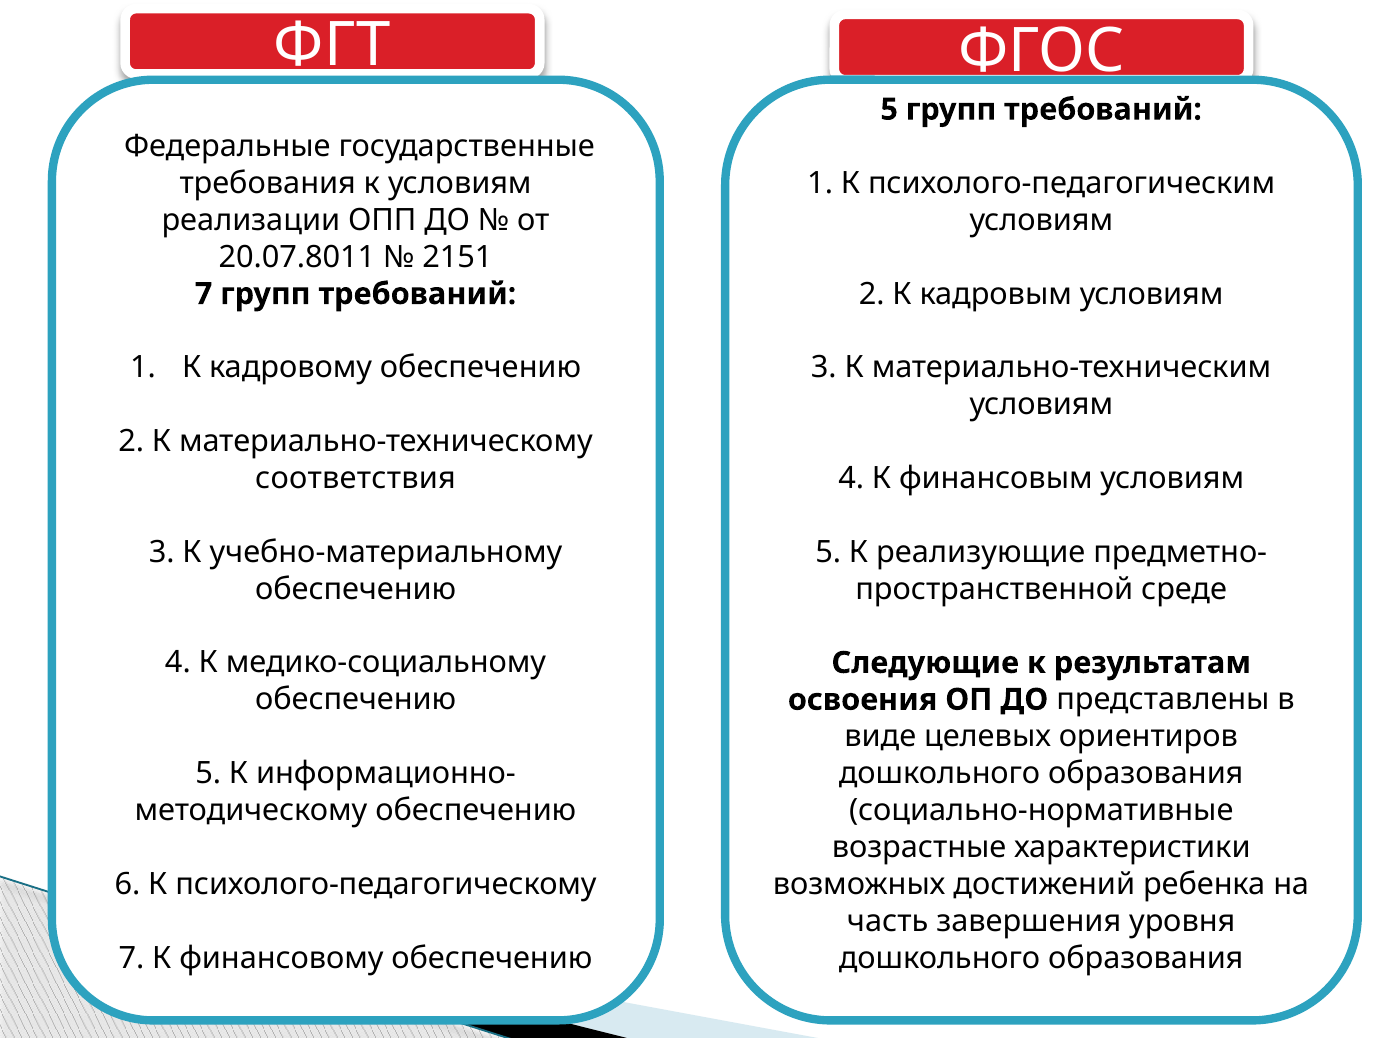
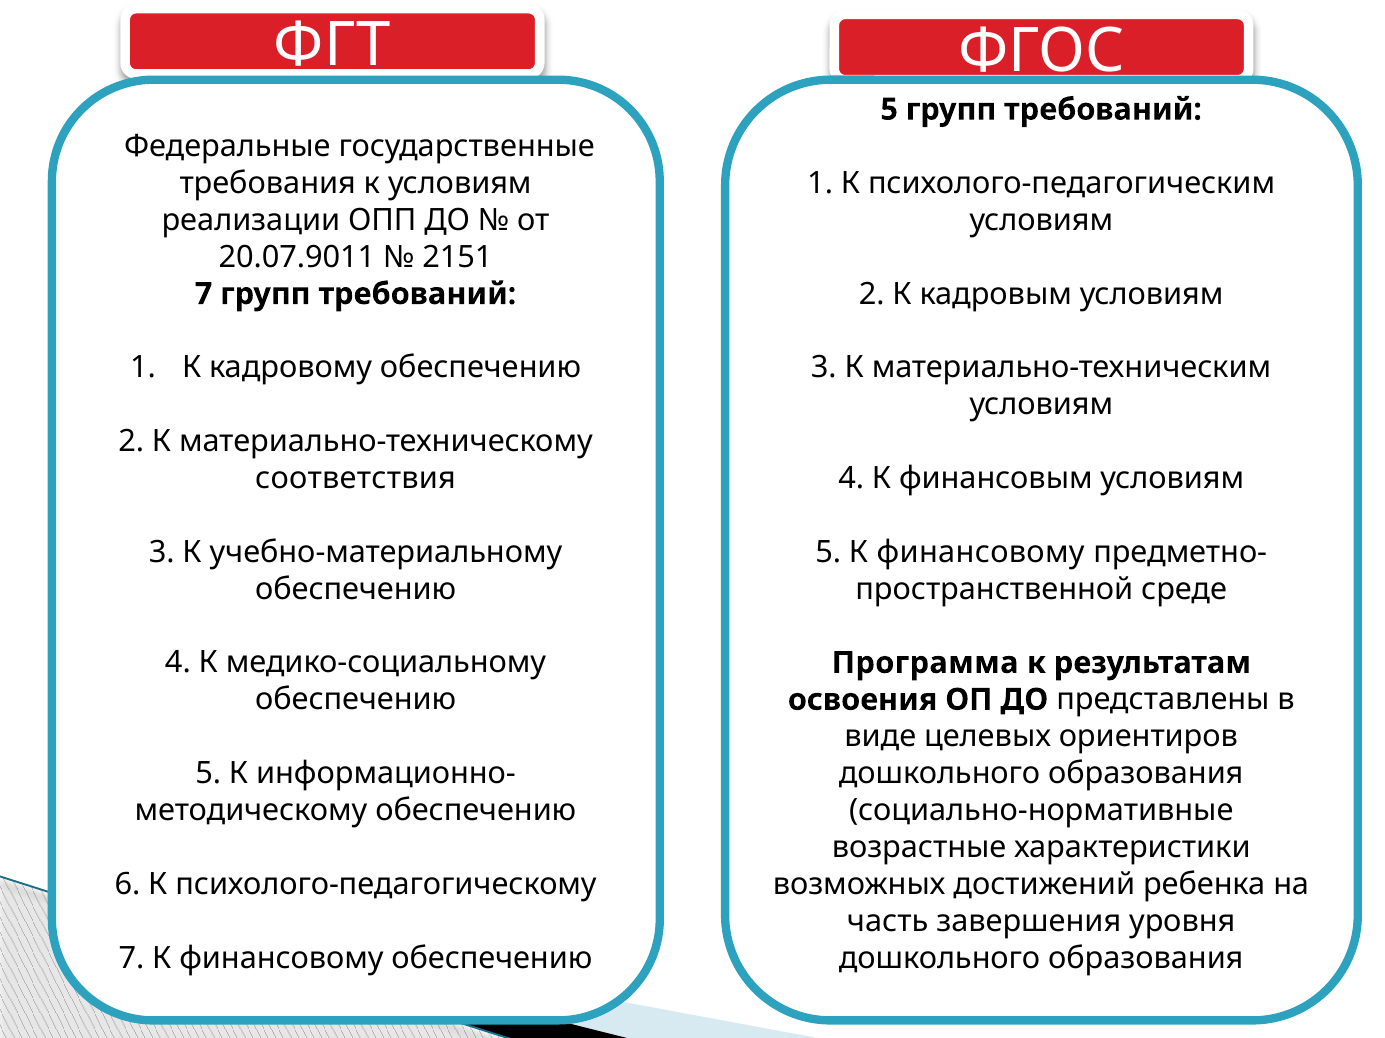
20.07.8011: 20.07.8011 -> 20.07.9011 (297, 257)
5 К реализующие: реализующие -> финансовому (981, 553)
Следующие: Следующие -> Программа (925, 663)
